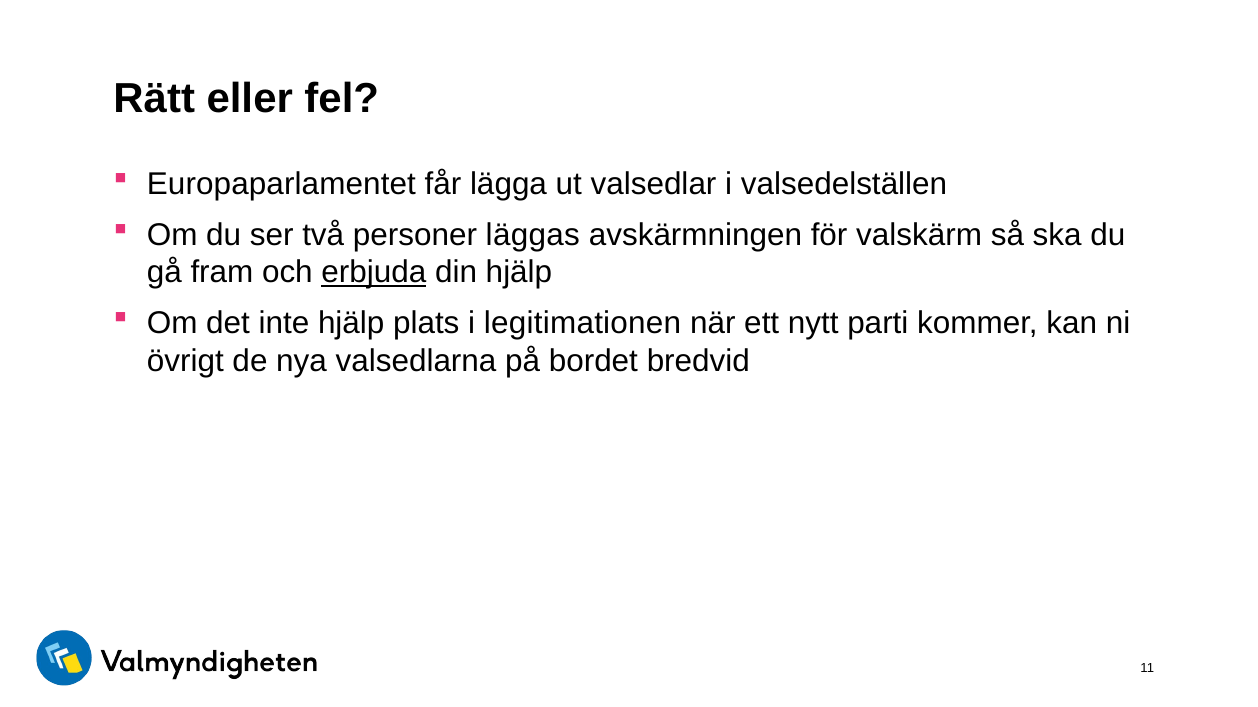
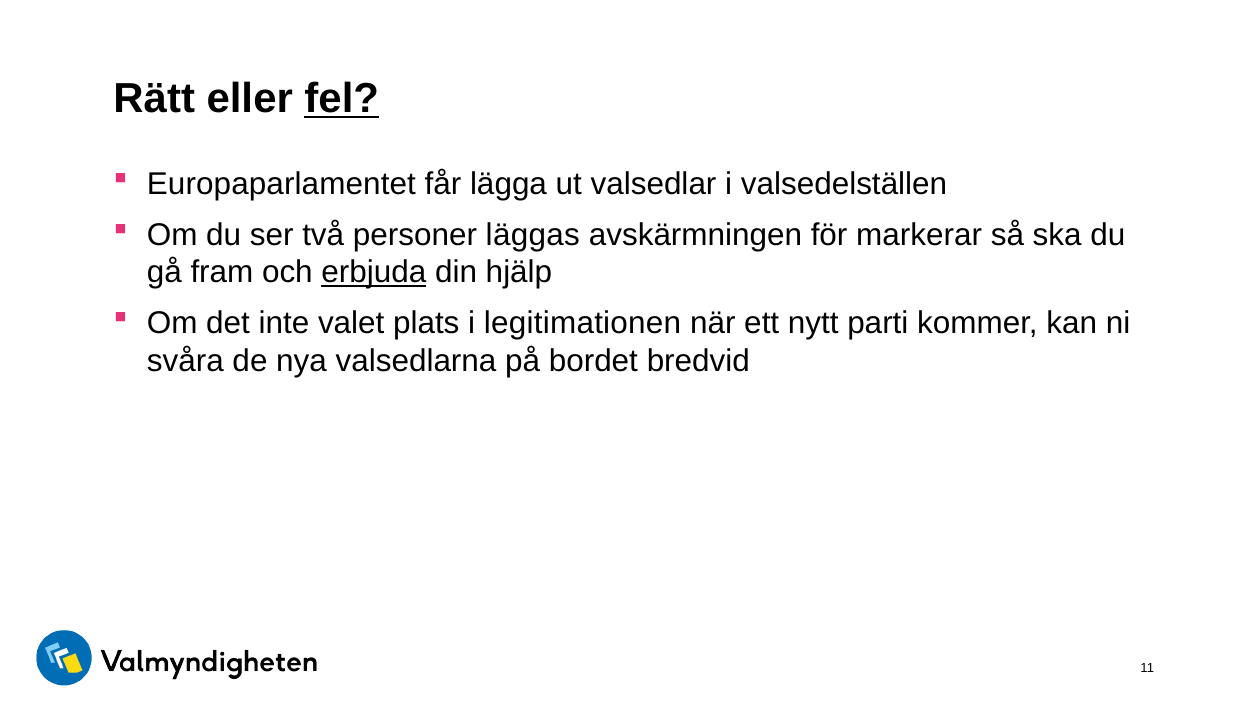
fel underline: none -> present (342, 99)
valskärm: valskärm -> markerar (919, 235)
inte hjälp: hjälp -> valet (351, 324)
övrigt: övrigt -> svåra (185, 361)
